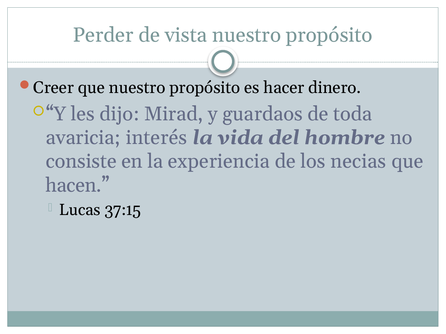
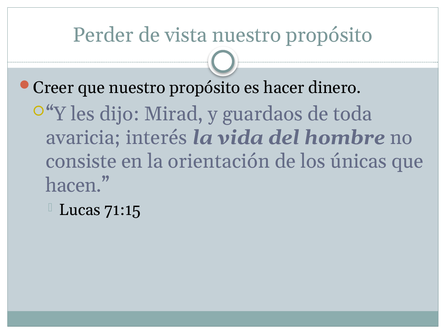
experiencia: experiencia -> orientación (219, 162)
necias: necias -> únicas (358, 162)
37:15: 37:15 -> 71:15 (123, 210)
